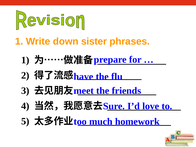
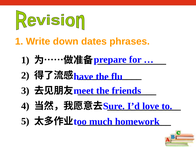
sister: sister -> dates (94, 41)
